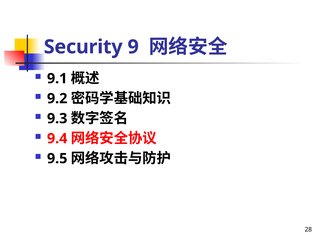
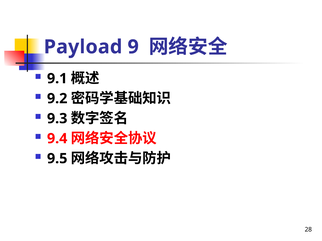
Security: Security -> Payload (83, 47)
